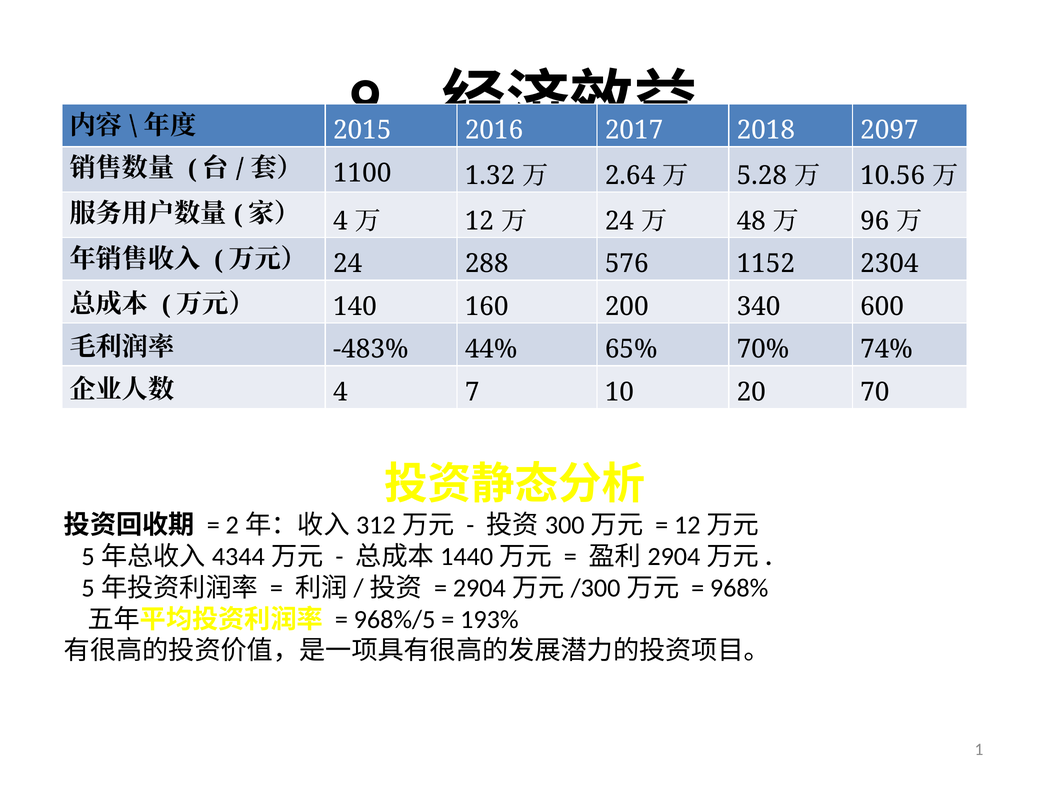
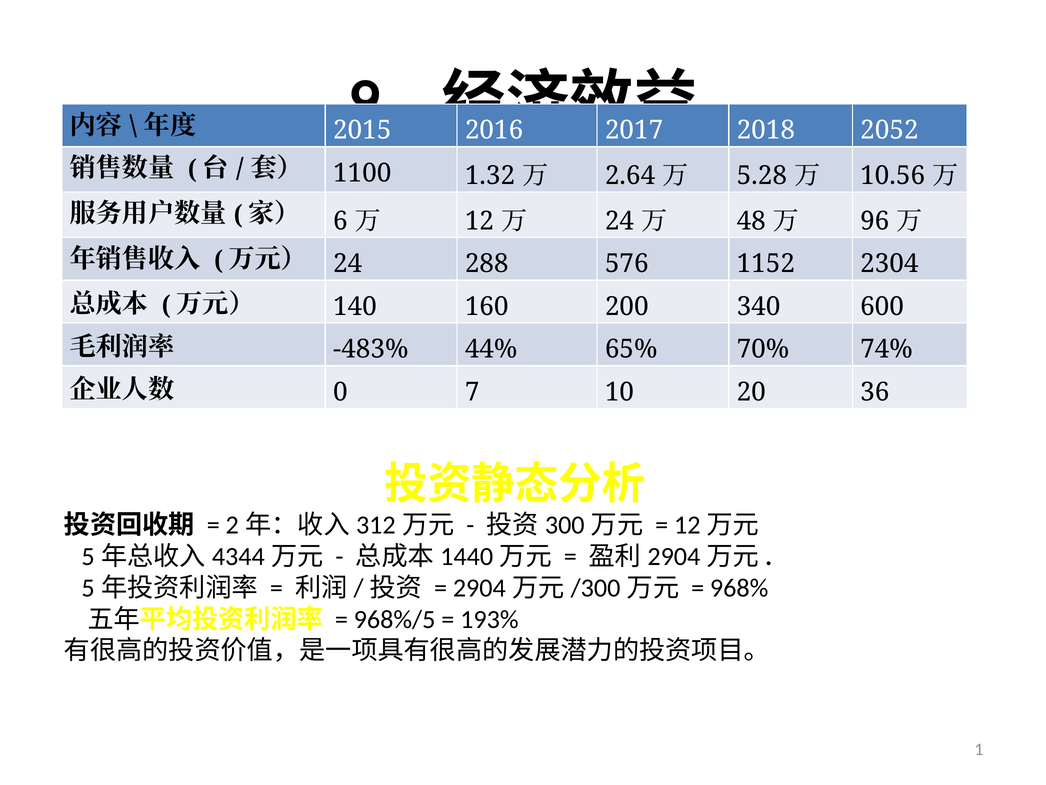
2097: 2097 -> 2052 (889, 130)
4: 4 -> 6 (340, 221)
4: 4 -> 0 (340, 392)
70: 70 -> 36 (875, 392)
